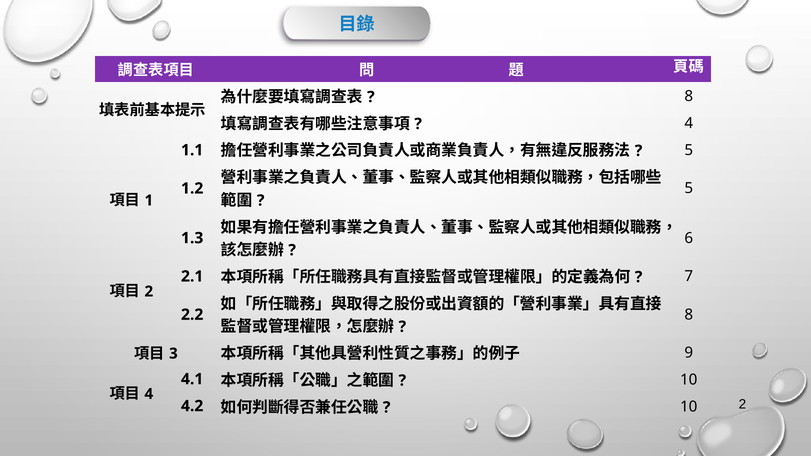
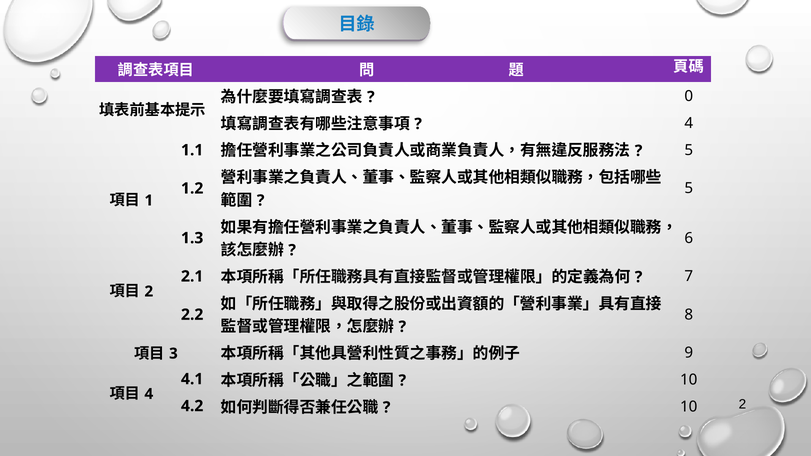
8: 8 -> 0 (689, 96)
